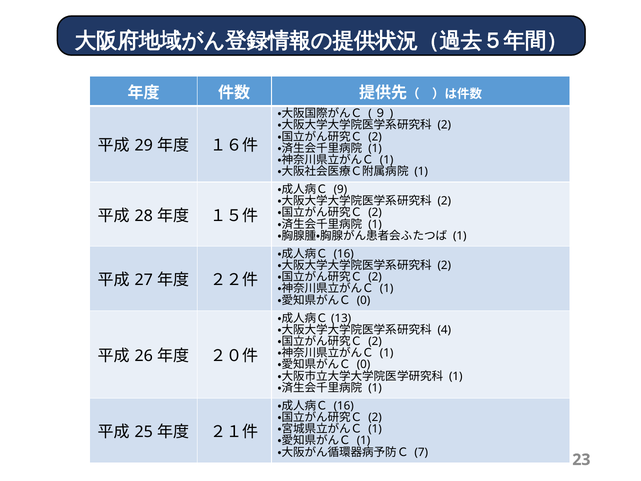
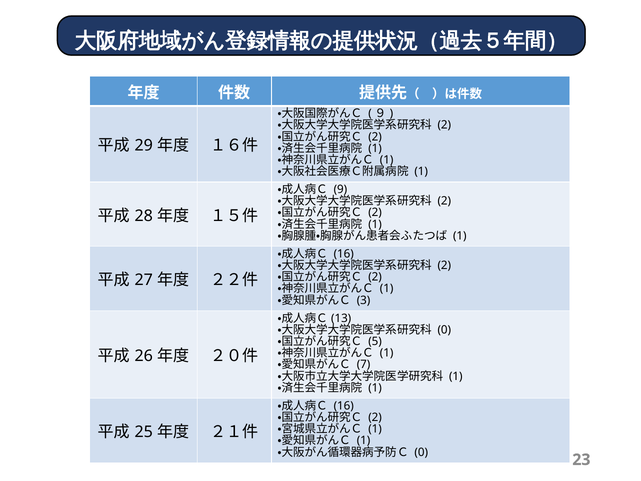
0: 0 -> 3 (364, 300)
4: 4 -> 0 (444, 330)
2: 2 -> 5 (375, 341)
0: 0 -> 7 (364, 364)
7: 7 -> 0 (421, 452)
